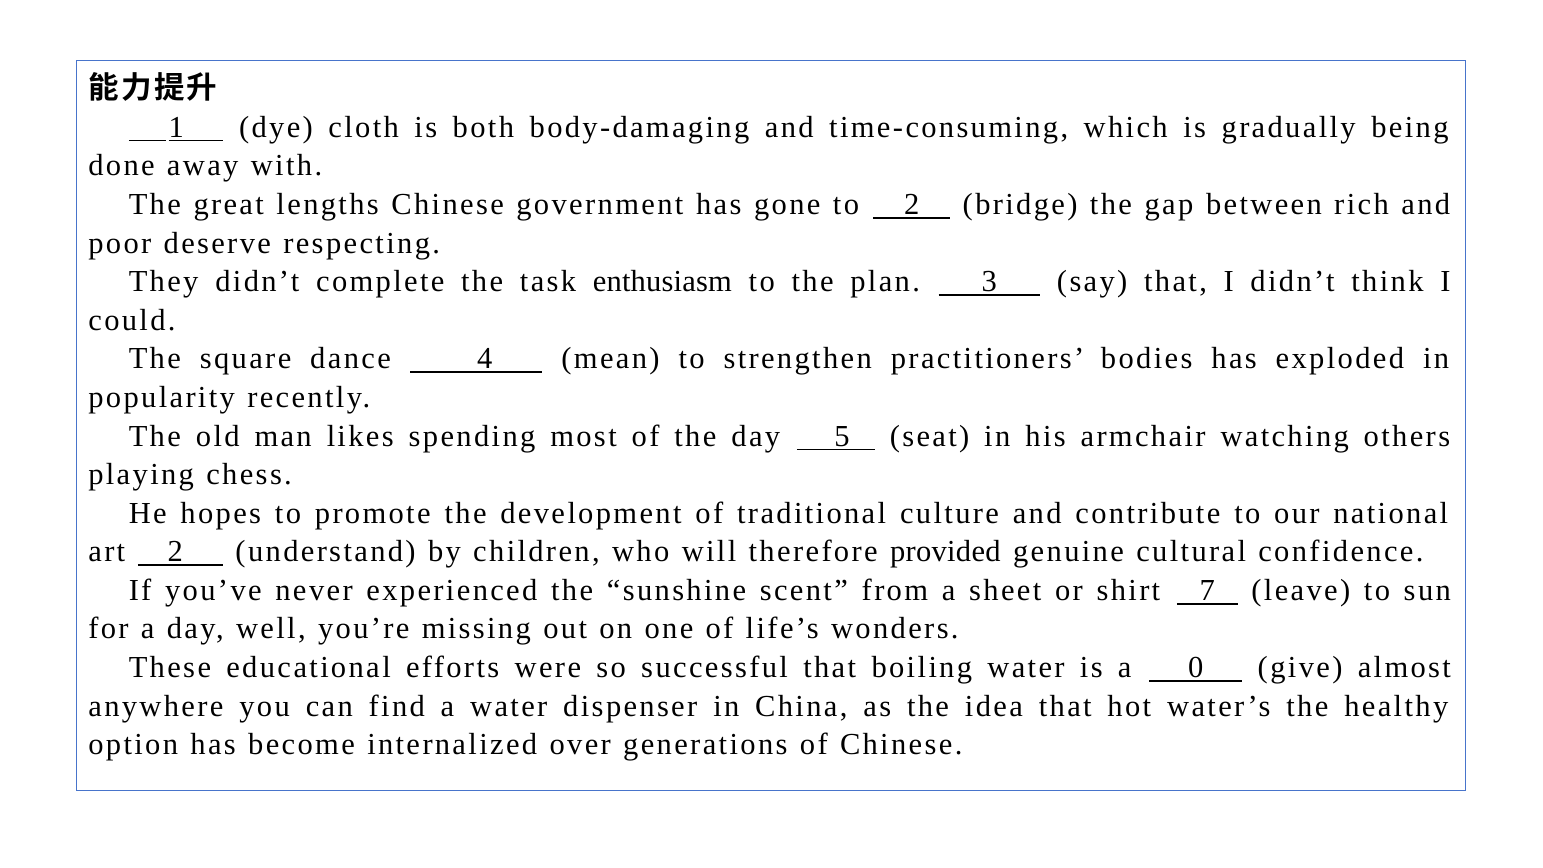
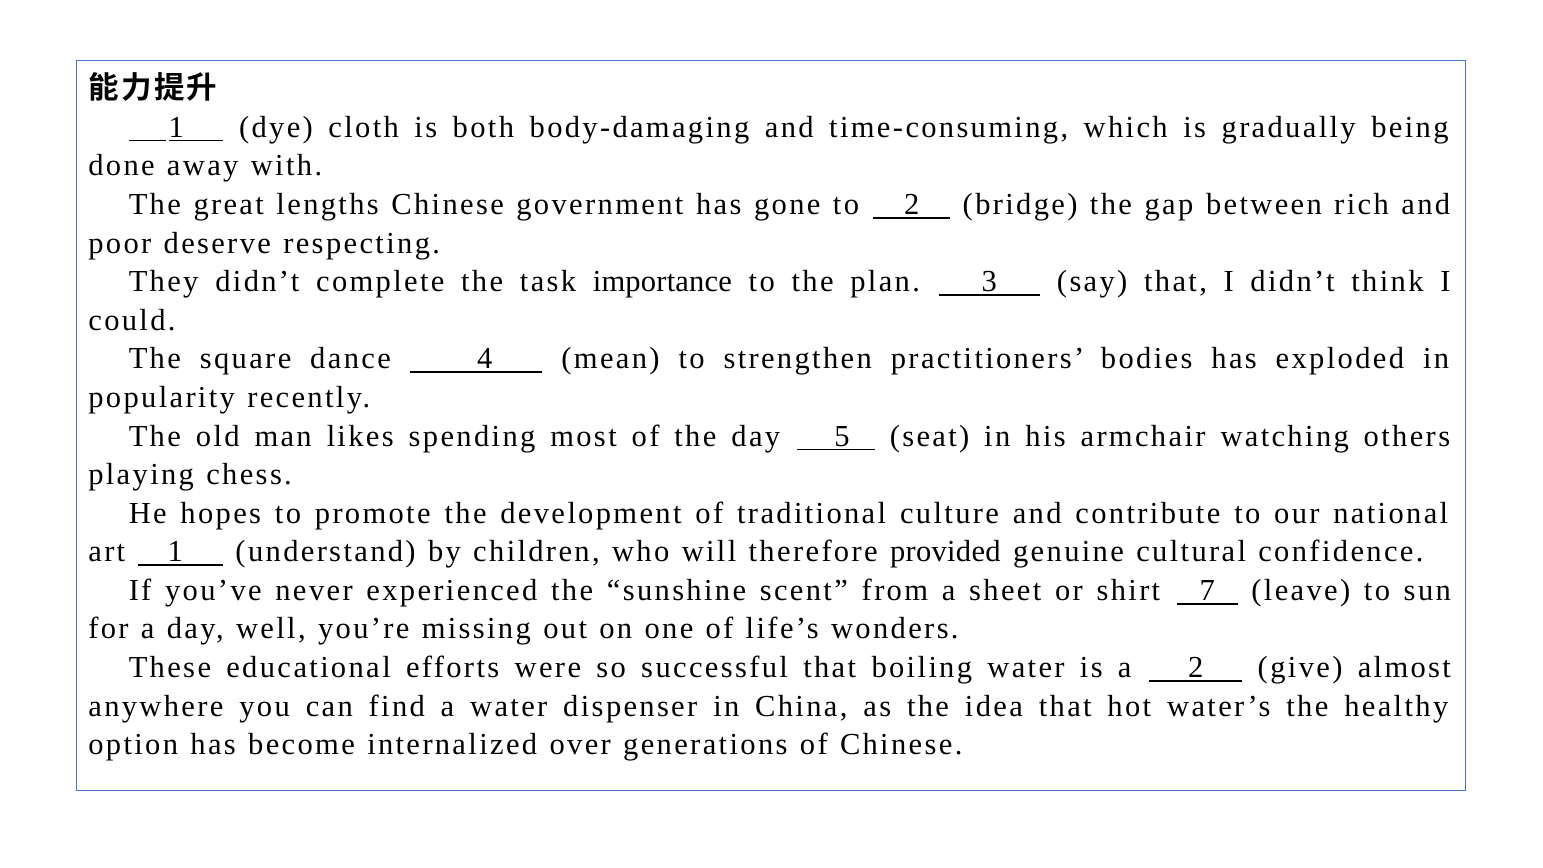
enthusiasm: enthusiasm -> importance (662, 282)
art 2: 2 -> 1 (175, 552)
a 0: 0 -> 2 (1196, 667)
